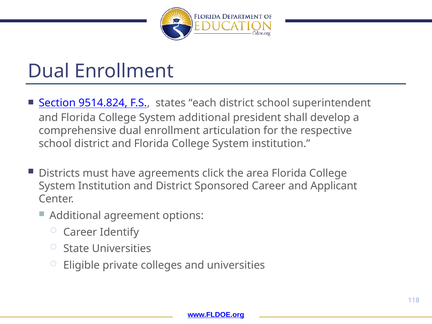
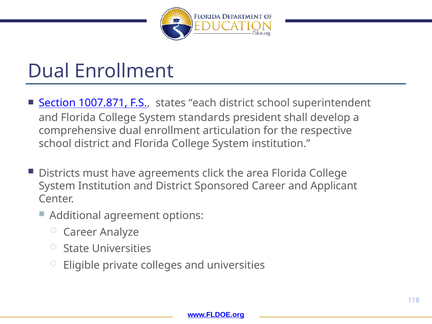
9514.824: 9514.824 -> 1007.871 (103, 103)
System additional: additional -> standards (204, 118)
Identify: Identify -> Analyze (119, 232)
